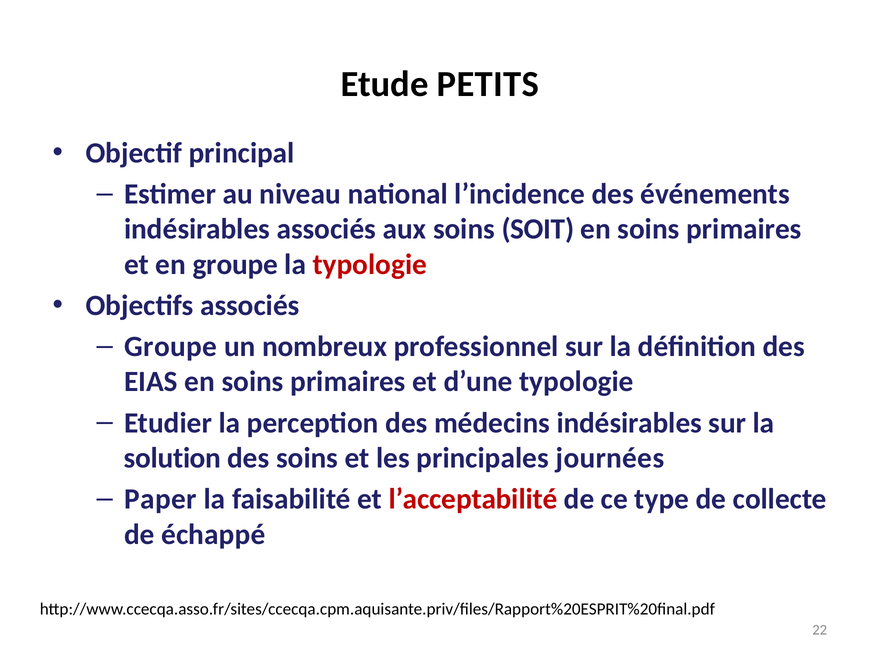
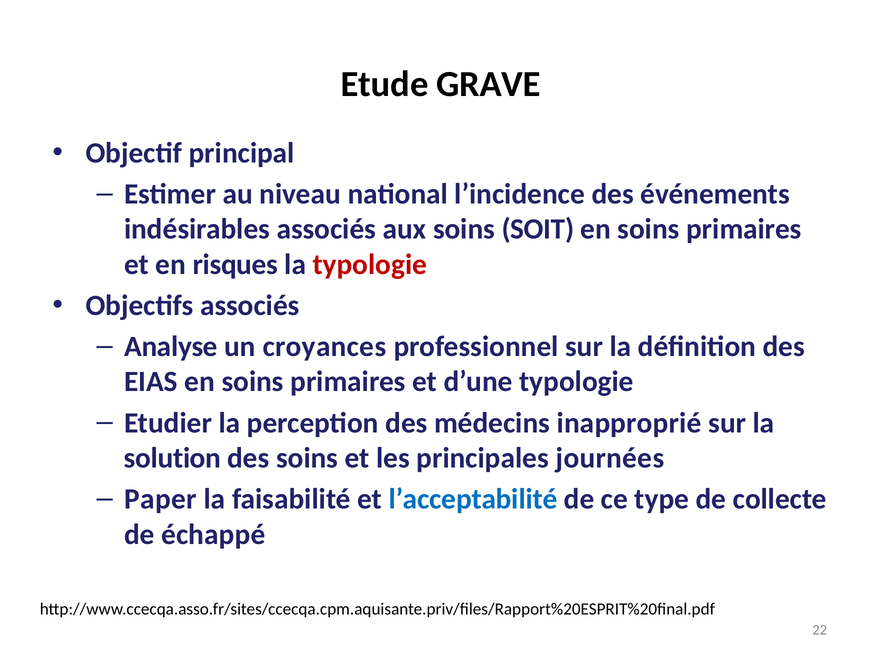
PETITS: PETITS -> GRAVE (488, 84)
en groupe: groupe -> risques (235, 265)
Groupe: Groupe -> Analyse (171, 347)
nombreux: nombreux -> croyances (324, 347)
médecins indésirables: indésirables -> inapproprié (629, 423)
l’acceptabilité colour: red -> blue (473, 499)
